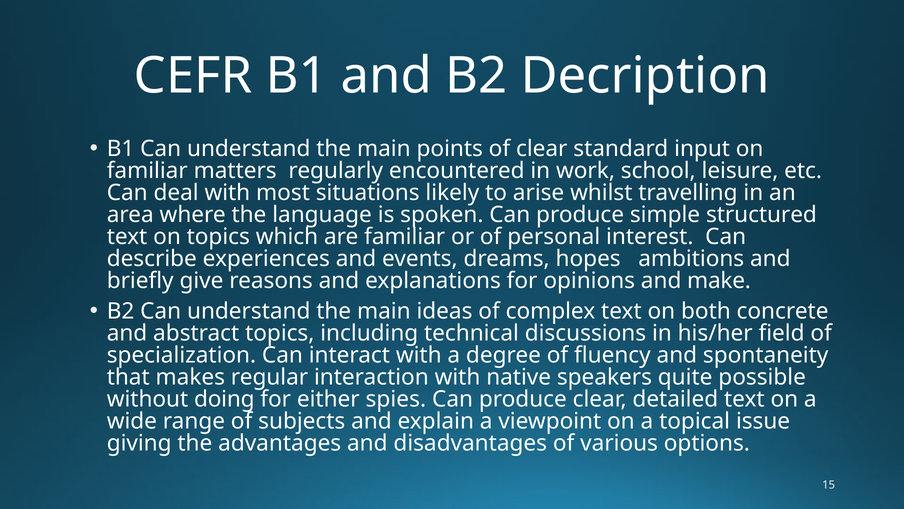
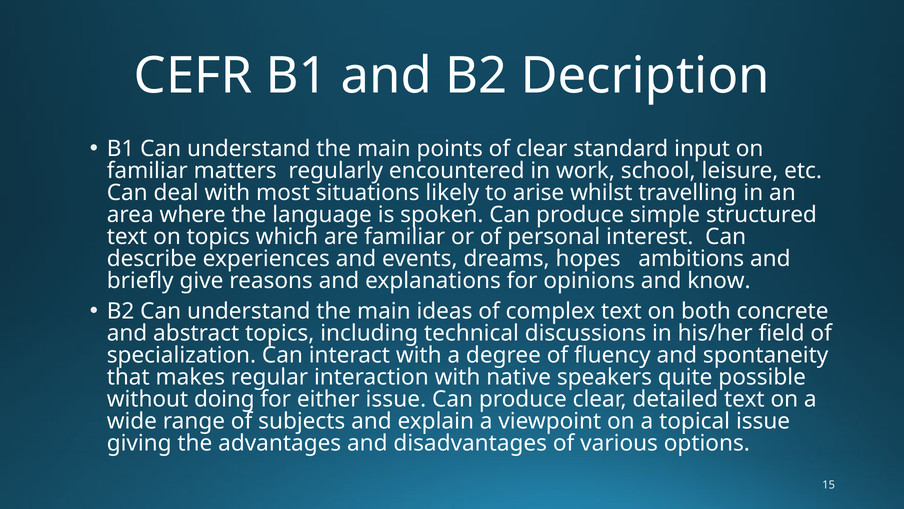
make: make -> know (719, 281)
either spies: spies -> issue (396, 399)
